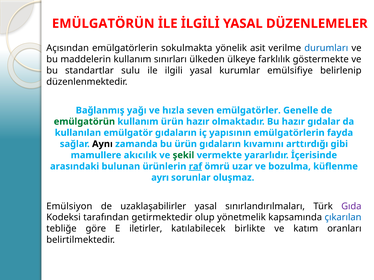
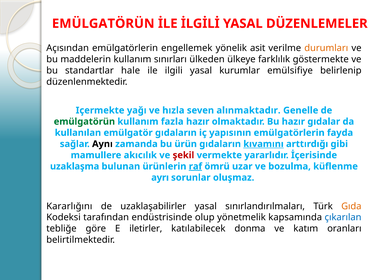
sokulmakta: sokulmakta -> engellemek (187, 48)
durumları colour: blue -> orange (326, 48)
sulu: sulu -> hale (131, 71)
Bağlanmış: Bağlanmış -> Içermekte (100, 111)
emülgatörler: emülgatörler -> alınmaktadır (249, 111)
kullanım ürün: ürün -> fazla (172, 122)
kıvamını underline: none -> present (264, 144)
şekil colour: green -> red (183, 155)
arasındaki: arasındaki -> uzaklaşma (75, 167)
Emülsiyon: Emülsiyon -> Kararlığını (69, 207)
Gıda colour: purple -> orange (351, 207)
getirmektedir: getirmektedir -> endüstrisinde (162, 218)
birlikte: birlikte -> donma (250, 229)
